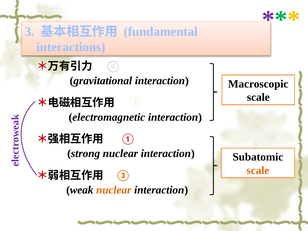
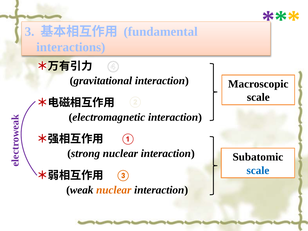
scale colour: orange -> blue (258, 170)
